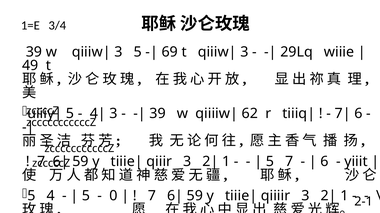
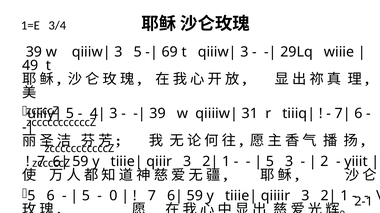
62: 62 -> 31 (250, 114)
5 7: 7 -> 3 (289, 162)
6: 6 -> 2 (325, 162)
5 4: 4 -> 6 (51, 196)
